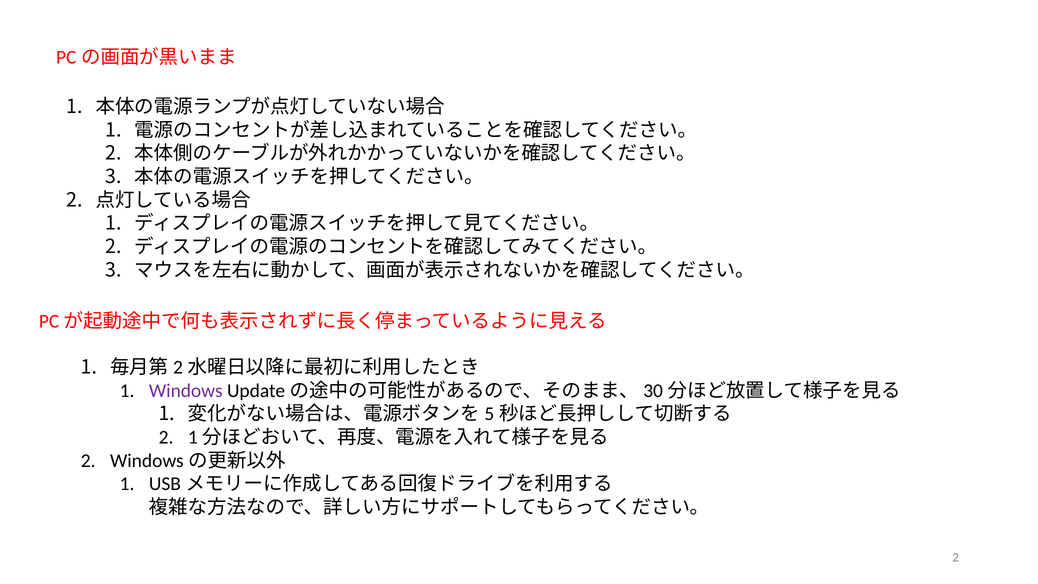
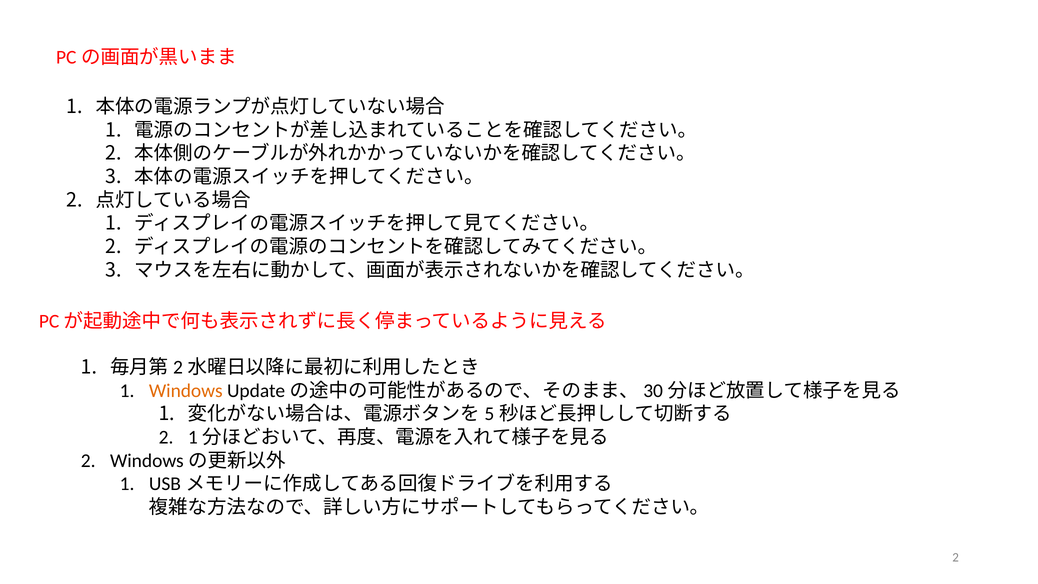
Windows colour: purple -> orange (186, 391)
